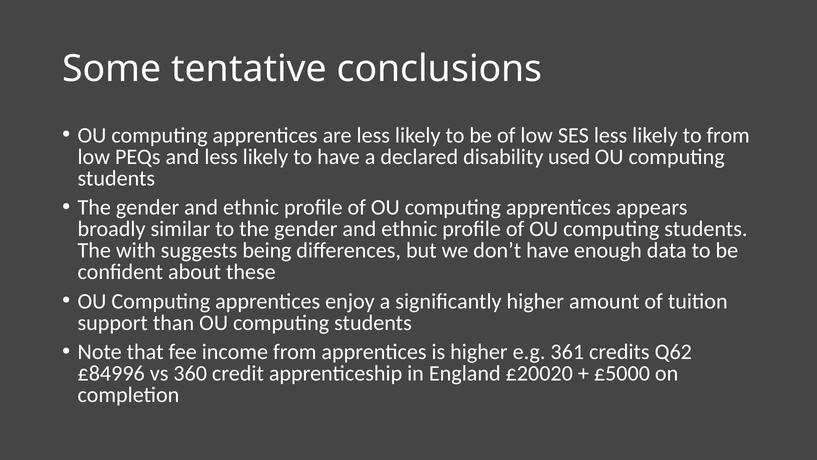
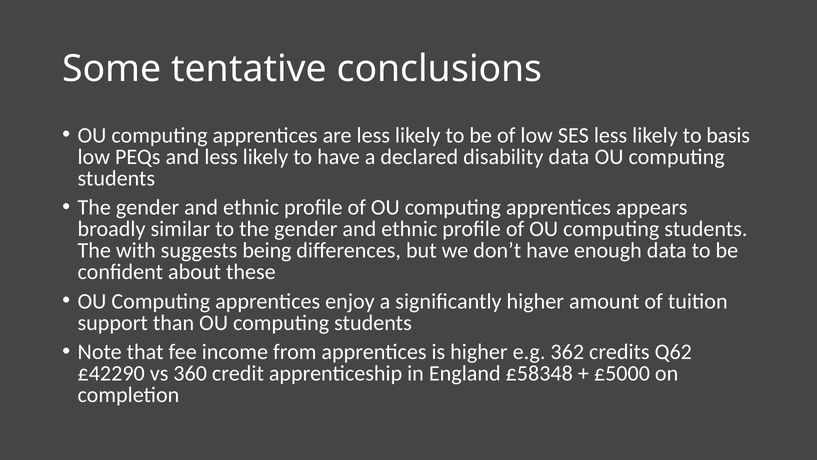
to from: from -> basis (728, 135)
disability used: used -> data (569, 157)
361: 361 -> 362 (567, 352)
£84996: £84996 -> £42290 (111, 373)
£20020: £20020 -> £58348 (539, 373)
